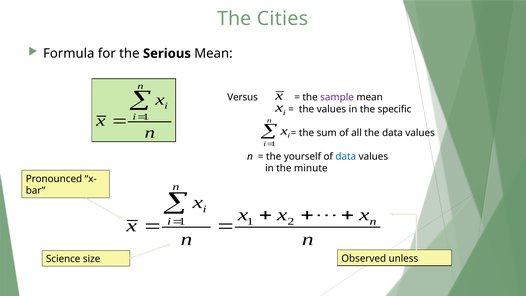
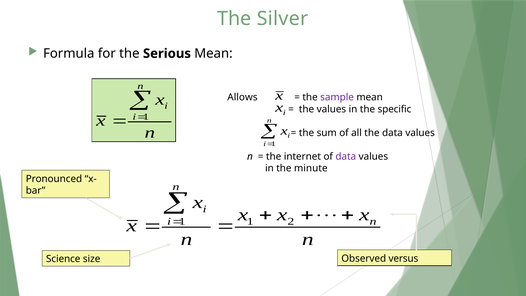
Cities: Cities -> Silver (283, 18)
Versus: Versus -> Allows (242, 97)
yourself: yourself -> internet (302, 156)
data colour: blue -> purple (346, 156)
unless: unless -> versus (403, 258)
